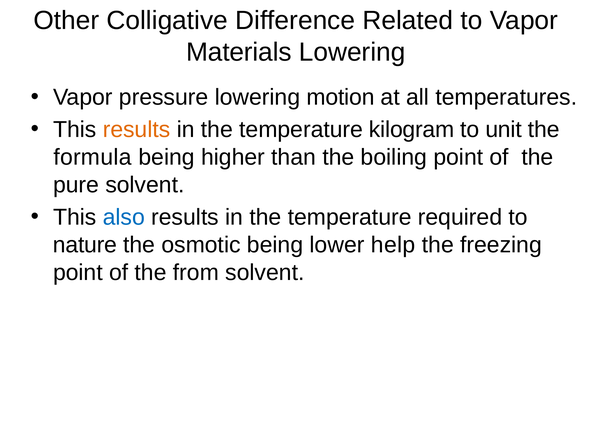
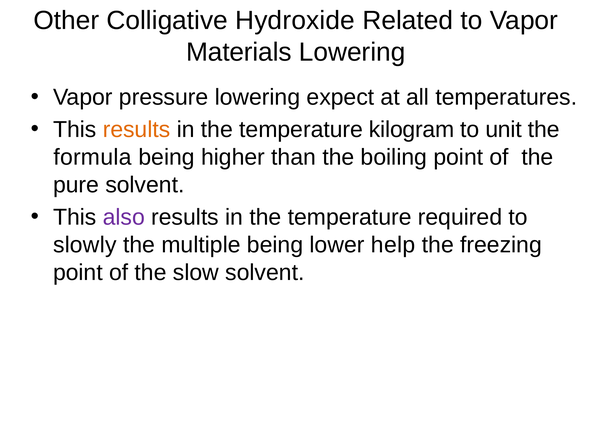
Difference: Difference -> Hydroxide (295, 21)
motion: motion -> expect (340, 97)
also colour: blue -> purple (124, 217)
nature: nature -> slowly (85, 245)
osmotic: osmotic -> multiple (201, 245)
from: from -> slow (196, 272)
